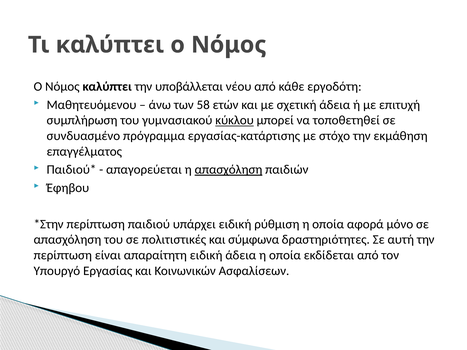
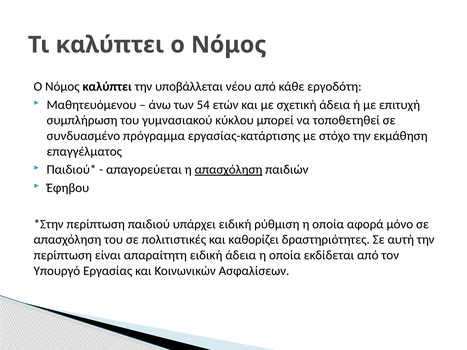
58: 58 -> 54 (203, 105)
κύκλου underline: present -> none (234, 120)
σύμφωνα: σύμφωνα -> καθορίζει (254, 240)
